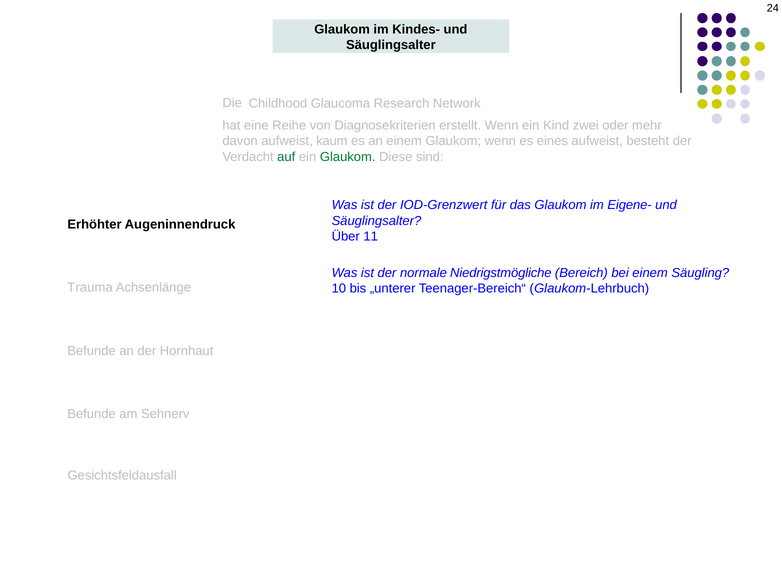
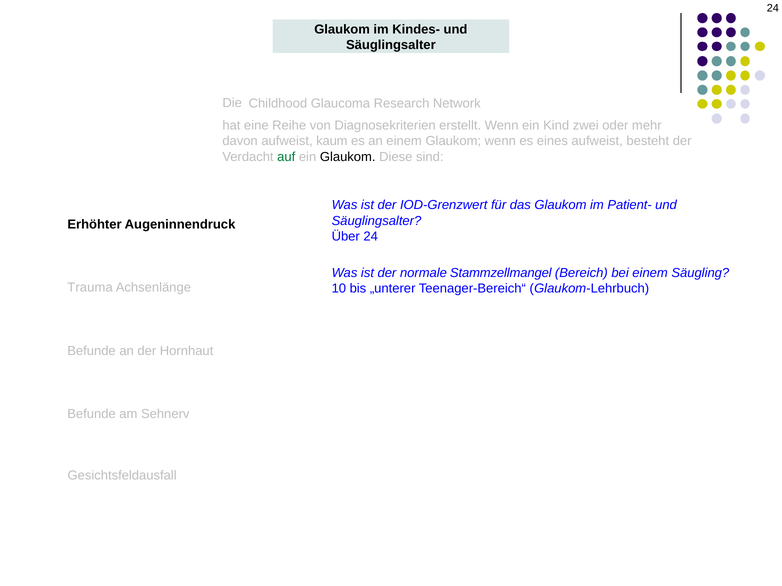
Glaukom colour: green -> black (348, 157)
Eigene-: Eigene- -> Patient- (630, 205)
Über 11: 11 -> 24 (371, 237)
Niedrigstmögliche: Niedrigstmögliche -> Stammzellmangel (501, 273)
